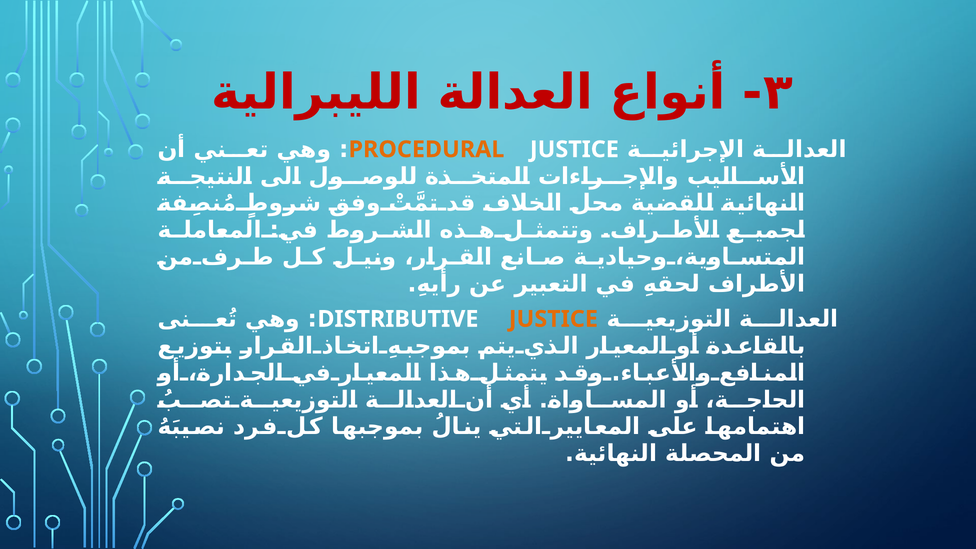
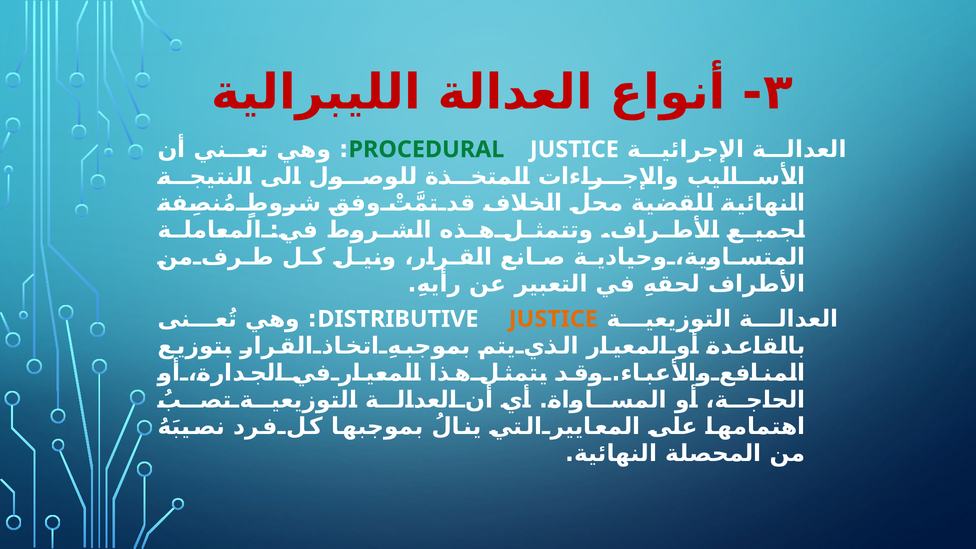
PROCEDURAL colour: orange -> green (426, 149)
